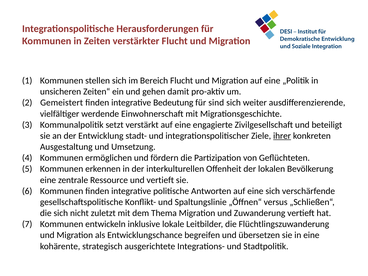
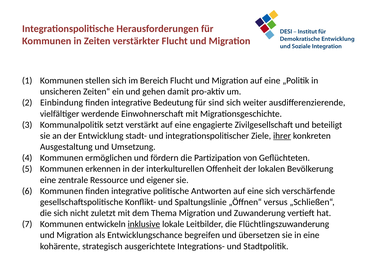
Gemeistert: Gemeistert -> Einbindung (62, 103)
und vertieft: vertieft -> eigener (160, 180)
inklusive underline: none -> present (144, 224)
